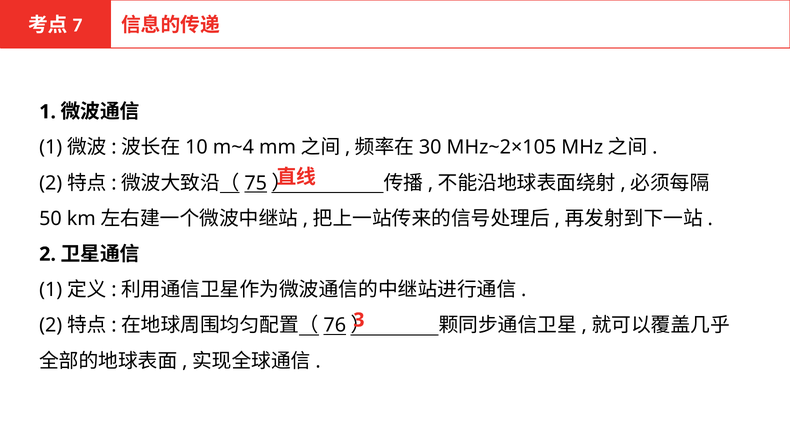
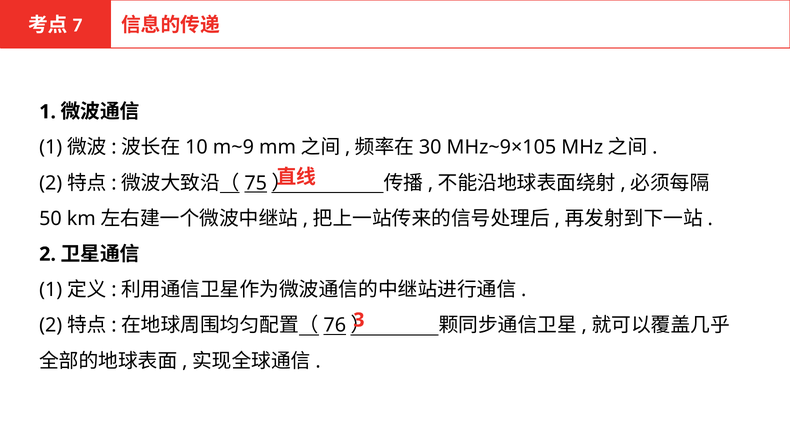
m~4: m~4 -> m~9 (233, 147)
MHz~2×105: MHz~2×105 -> MHz~9×105 (501, 147)
